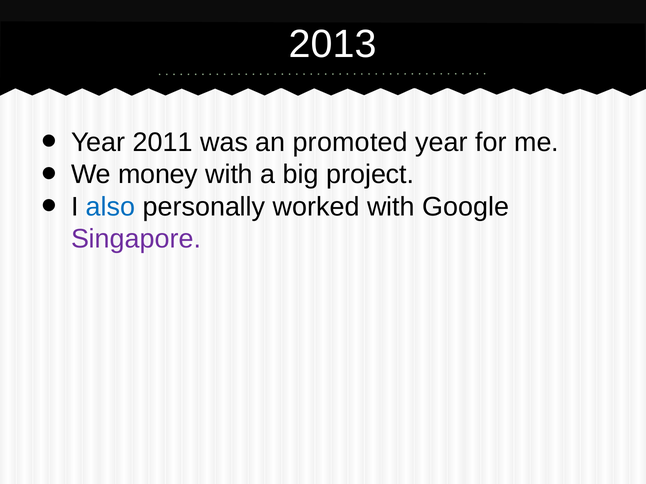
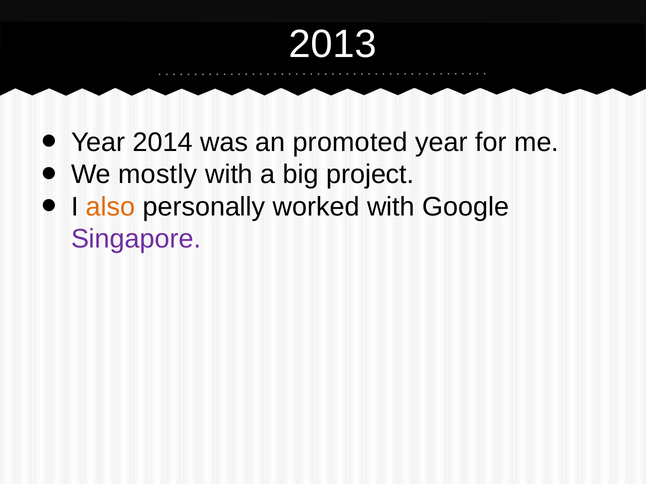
2011: 2011 -> 2014 (163, 142)
money: money -> mostly (158, 175)
also colour: blue -> orange (111, 207)
